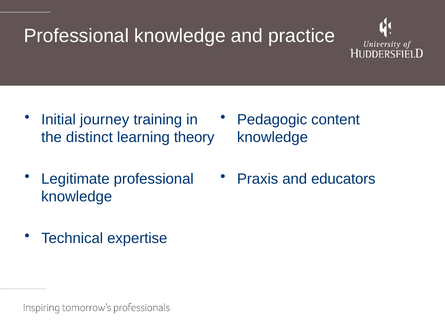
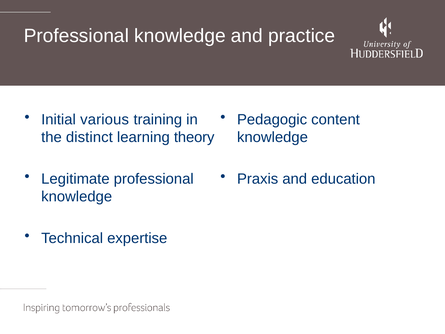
journey: journey -> various (105, 119)
educators: educators -> education (343, 179)
